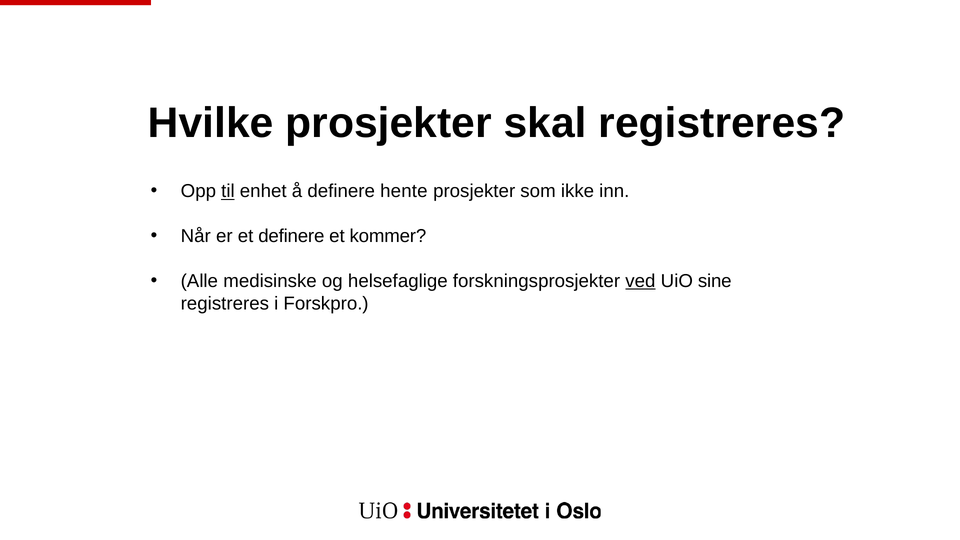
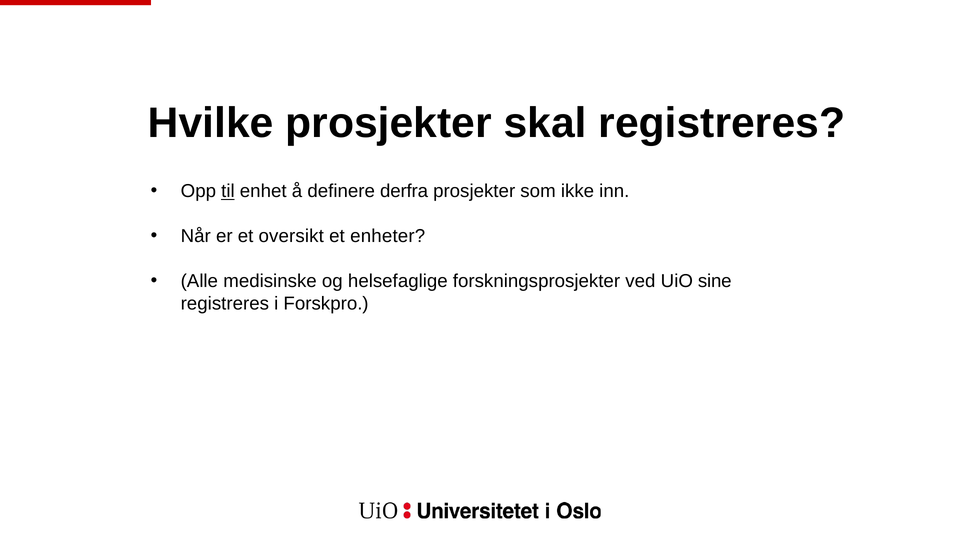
hente: hente -> derfra (404, 191)
et definere: definere -> oversikt (291, 236)
kommer: kommer -> enheter (388, 236)
ved underline: present -> none (640, 281)
